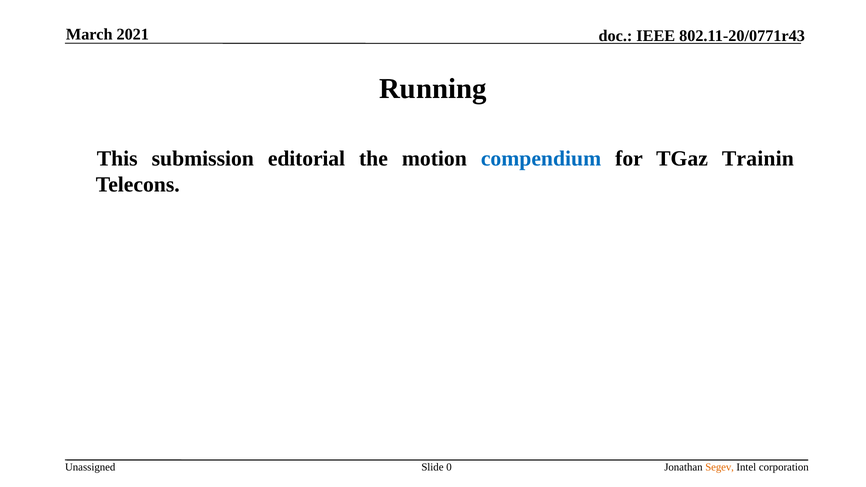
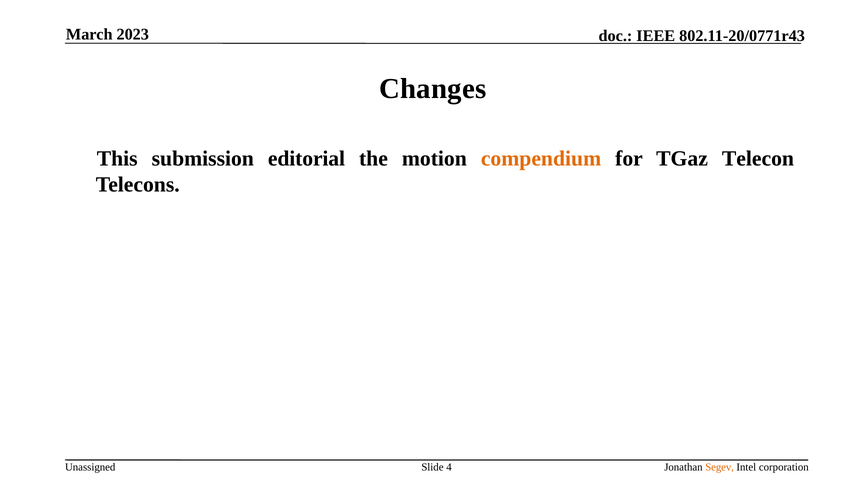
2021: 2021 -> 2023 (133, 34)
Running: Running -> Changes (433, 89)
compendium colour: blue -> orange (541, 158)
Trainin: Trainin -> Telecon (758, 158)
0: 0 -> 4 (449, 467)
